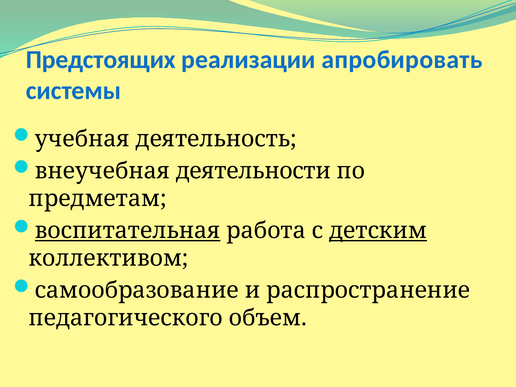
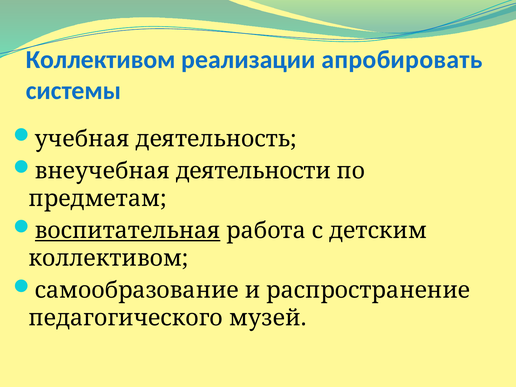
Предстоящих: Предстоящих -> Коллективом (101, 60)
детским underline: present -> none (378, 231)
объем: объем -> музей (268, 318)
